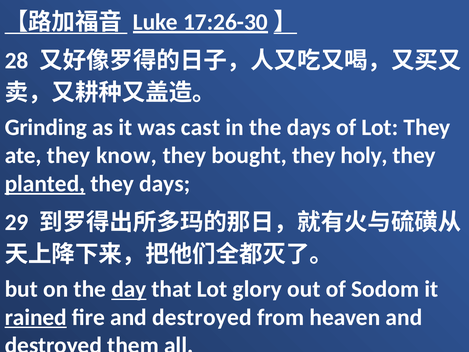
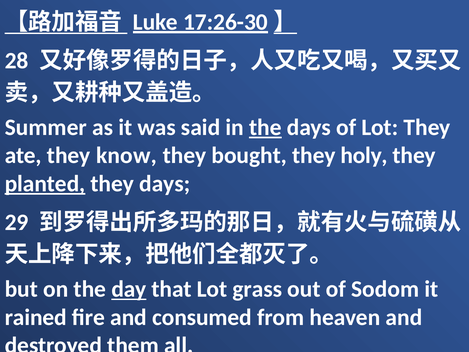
Grinding: Grinding -> Summer (46, 127)
cast: cast -> said (201, 127)
the underline: none -> present (265, 127)
glory: glory -> grass (257, 289)
rained underline: present -> none (36, 317)
fire and destroyed: destroyed -> consumed (202, 317)
